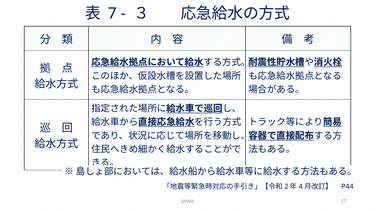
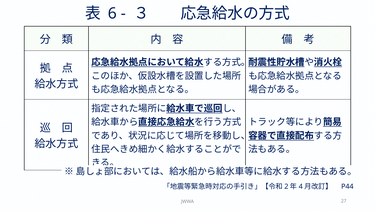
7: 7 -> 6 (112, 13)
